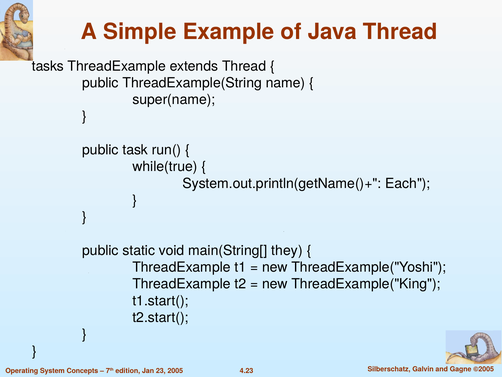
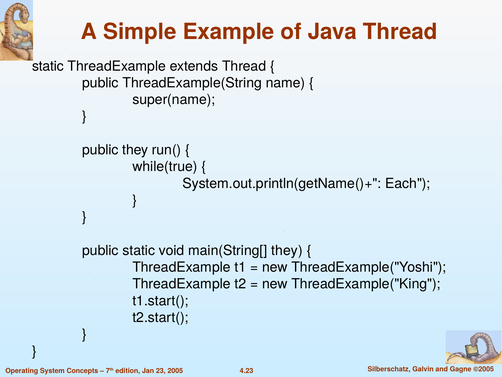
tasks: tasks -> static (48, 66)
public task: task -> they (135, 150)
